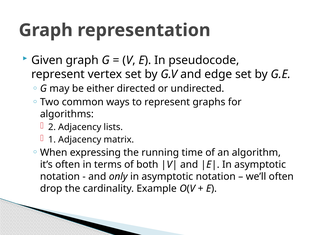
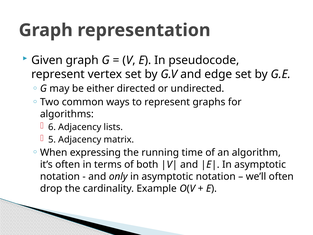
2: 2 -> 6 (52, 127)
1: 1 -> 5 (52, 139)
